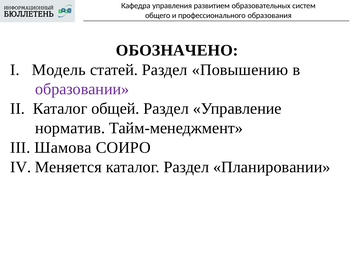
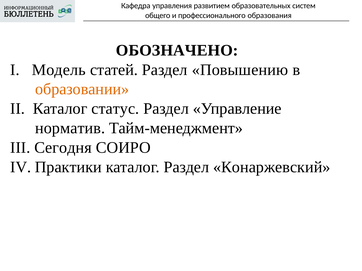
образовании colour: purple -> orange (82, 89)
общей: общей -> статус (115, 109)
Шамова: Шамова -> Сегодня (63, 148)
Меняется: Меняется -> Практики (68, 167)
Планировании: Планировании -> Конаржевский (272, 167)
